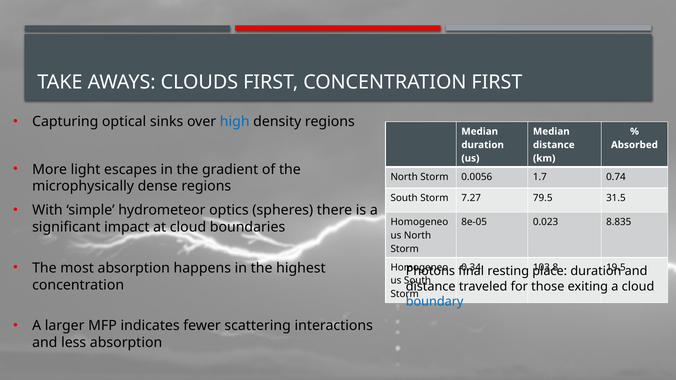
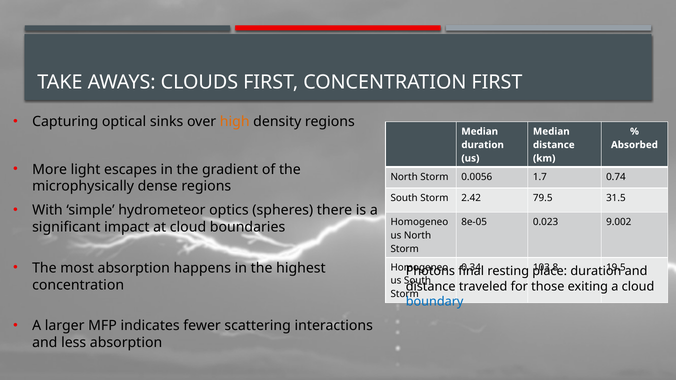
high colour: blue -> orange (235, 122)
7.27: 7.27 -> 2.42 (471, 198)
8.835: 8.835 -> 9.002 (619, 222)
